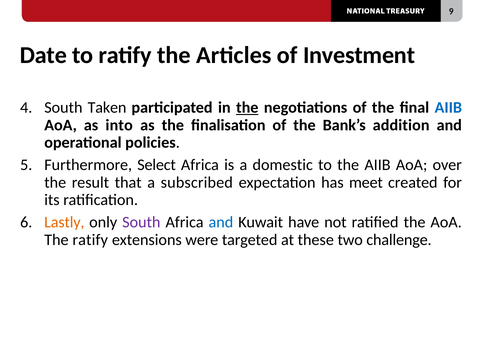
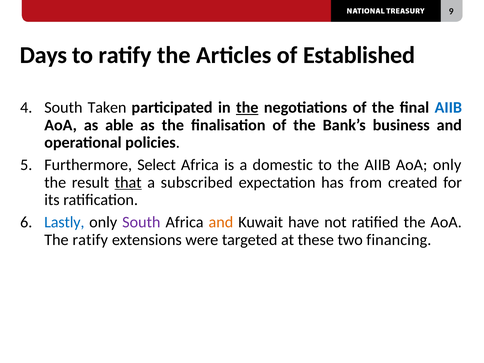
Date: Date -> Days (43, 55)
Investment: Investment -> Established (359, 55)
into: into -> able (119, 125)
addition: addition -> business (401, 125)
AoA over: over -> only (447, 165)
that underline: none -> present (128, 182)
meet: meet -> from (366, 182)
Lastly colour: orange -> blue (64, 222)
and colour: blue -> orange (221, 222)
challenge: challenge -> financing (399, 240)
